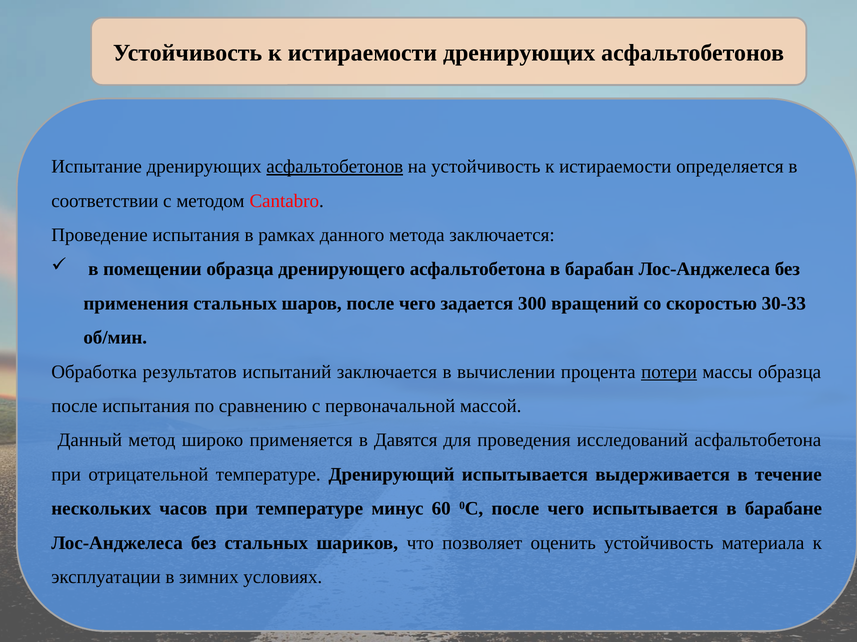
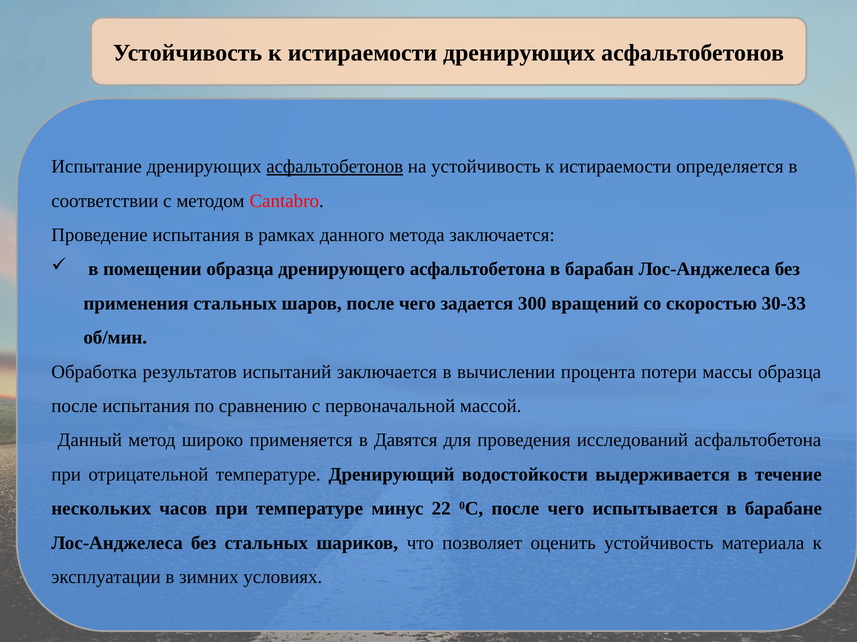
потери underline: present -> none (669, 372)
Дренирующий испытывается: испытывается -> водостойкости (525, 475)
60: 60 -> 22 (441, 509)
